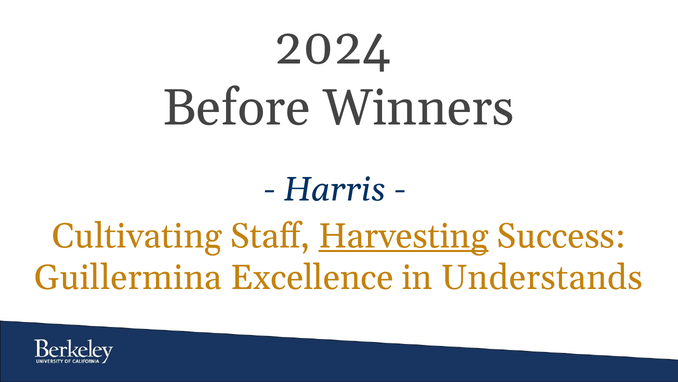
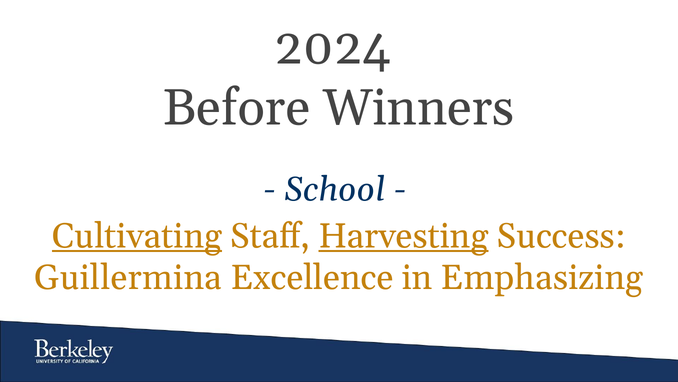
Harris: Harris -> School (335, 189)
Cultivating underline: none -> present (137, 236)
Understands: Understands -> Emphasizing (542, 277)
